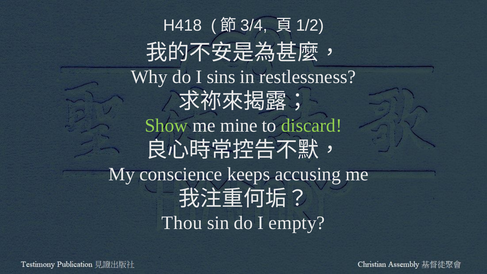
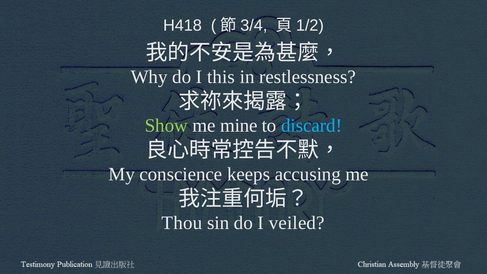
sins: sins -> this (221, 77)
discard colour: light green -> light blue (312, 125)
empty: empty -> veiled (297, 223)
